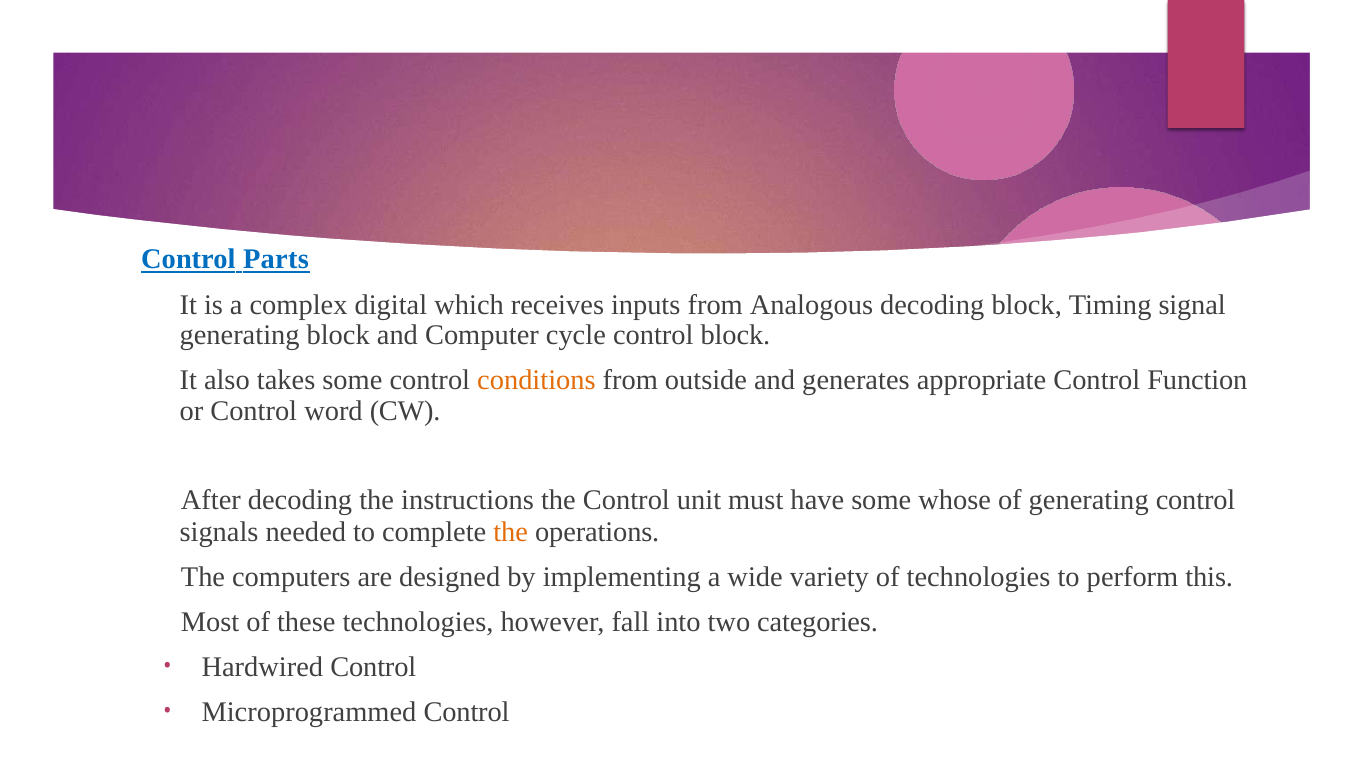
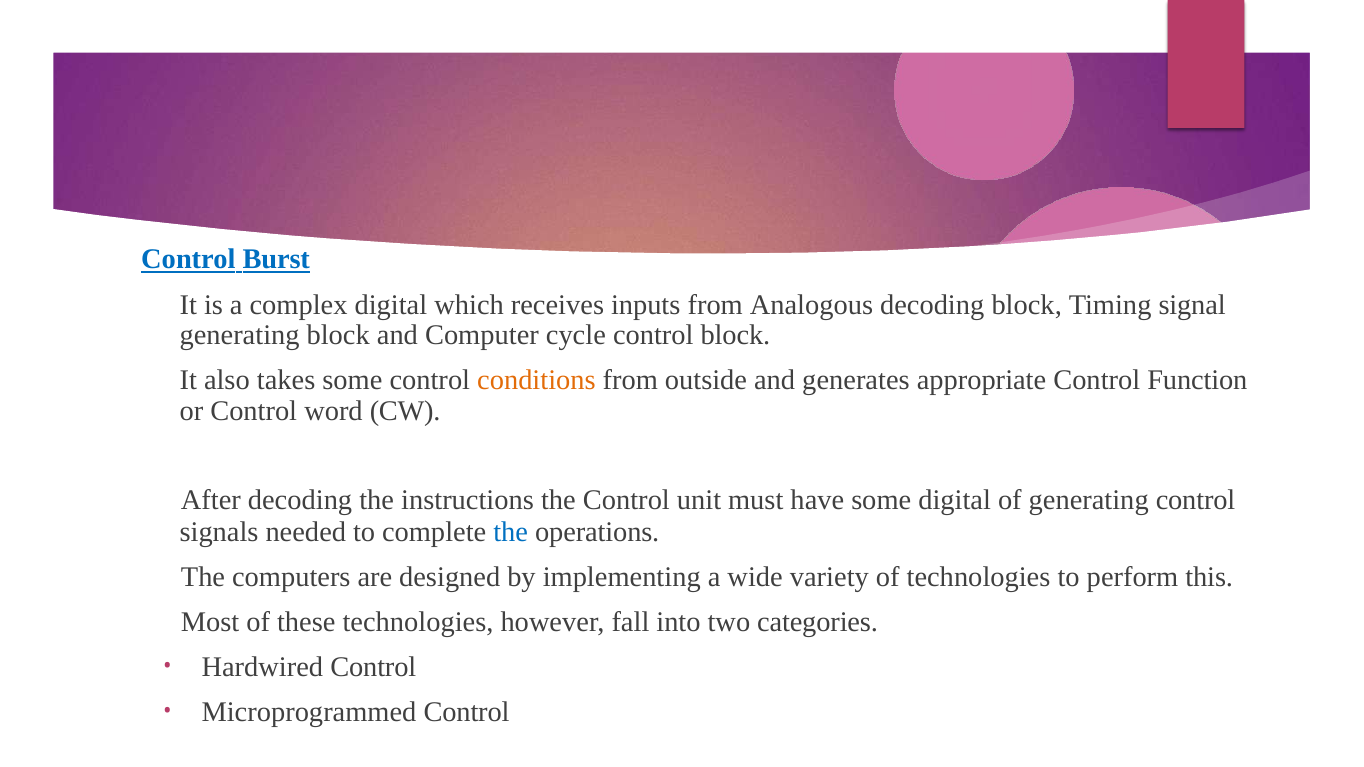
Parts: Parts -> Burst (276, 260)
some whose: whose -> digital (955, 500)
the colour: orange -> blue (511, 533)
